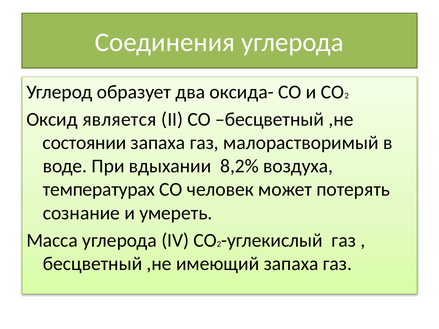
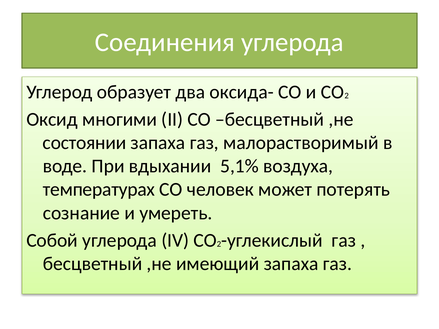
является: является -> многими (120, 119)
8,2%: 8,2% -> 5,1% (239, 166)
Масса: Масса -> Собой (52, 240)
